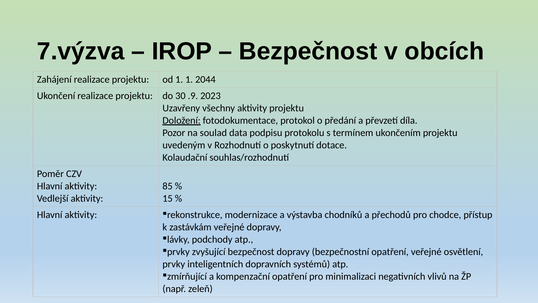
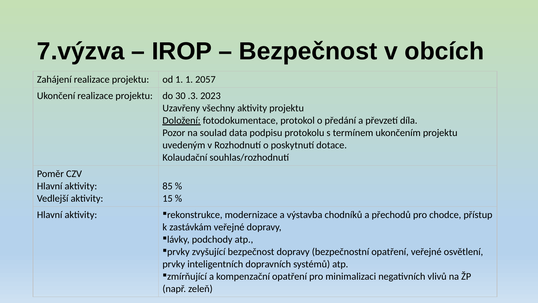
2044: 2044 -> 2057 (205, 79)
.9: .9 -> .3 (193, 96)
